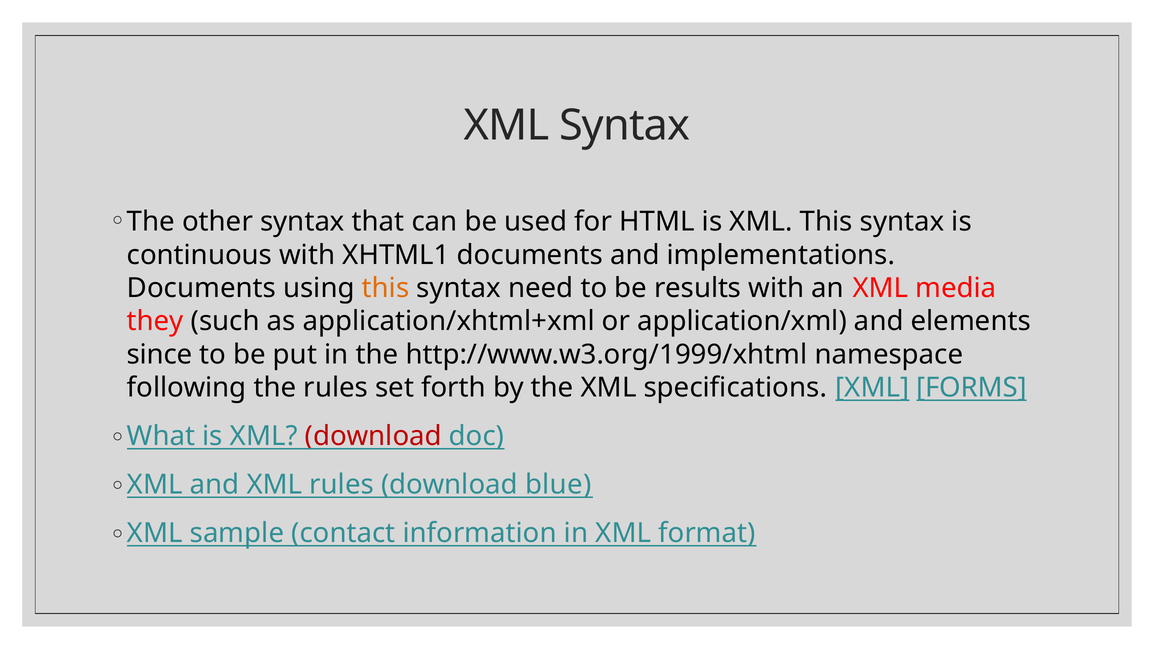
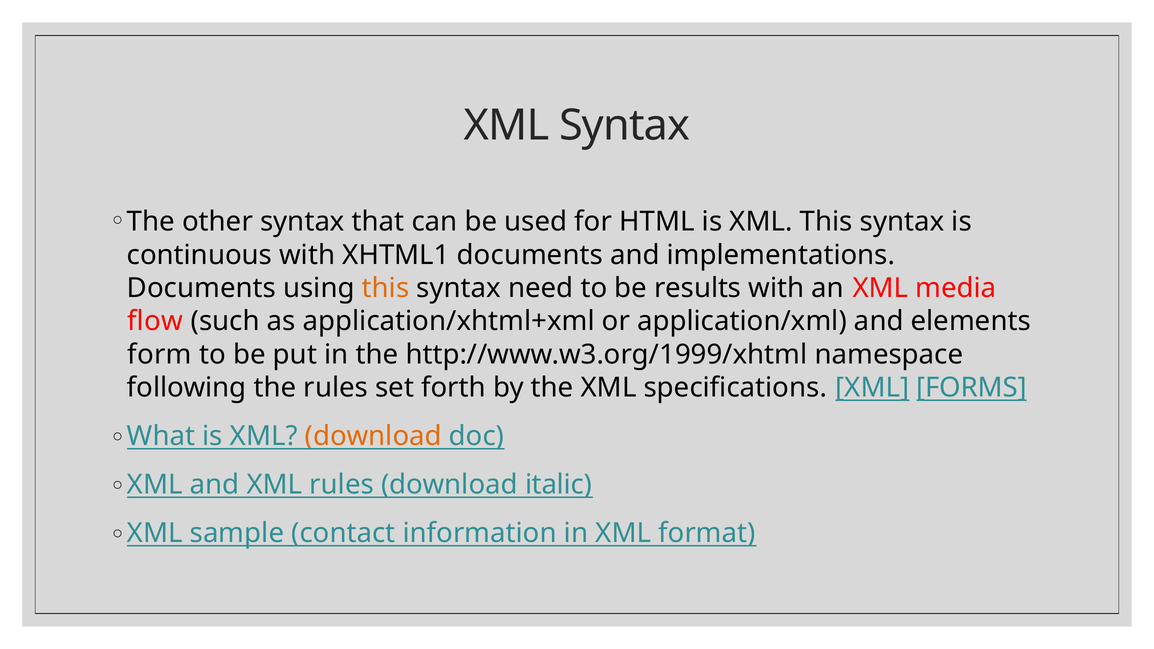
they: they -> flow (155, 321)
since: since -> form (159, 355)
download colour: red -> orange (373, 436)
blue: blue -> italic (559, 485)
